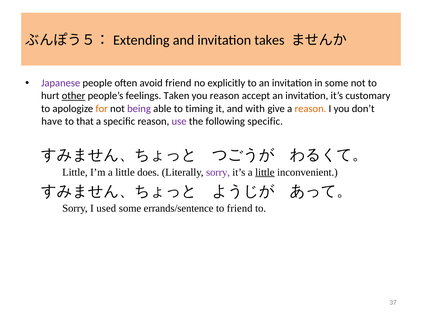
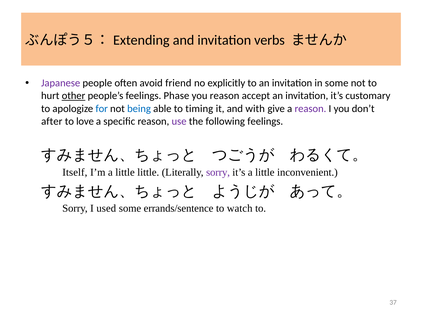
takes: takes -> verbs (269, 40)
Taken: Taken -> Phase (176, 96)
for colour: orange -> blue (102, 108)
being colour: purple -> blue (139, 108)
reason colour: orange -> purple (310, 108)
have: have -> after (52, 121)
that: that -> love (85, 121)
following specific: specific -> feelings (265, 121)
Little: Little -> Itself (75, 172)
little does: does -> little (148, 172)
little underline: present -> none (265, 172)
to friend: friend -> watch (240, 208)
